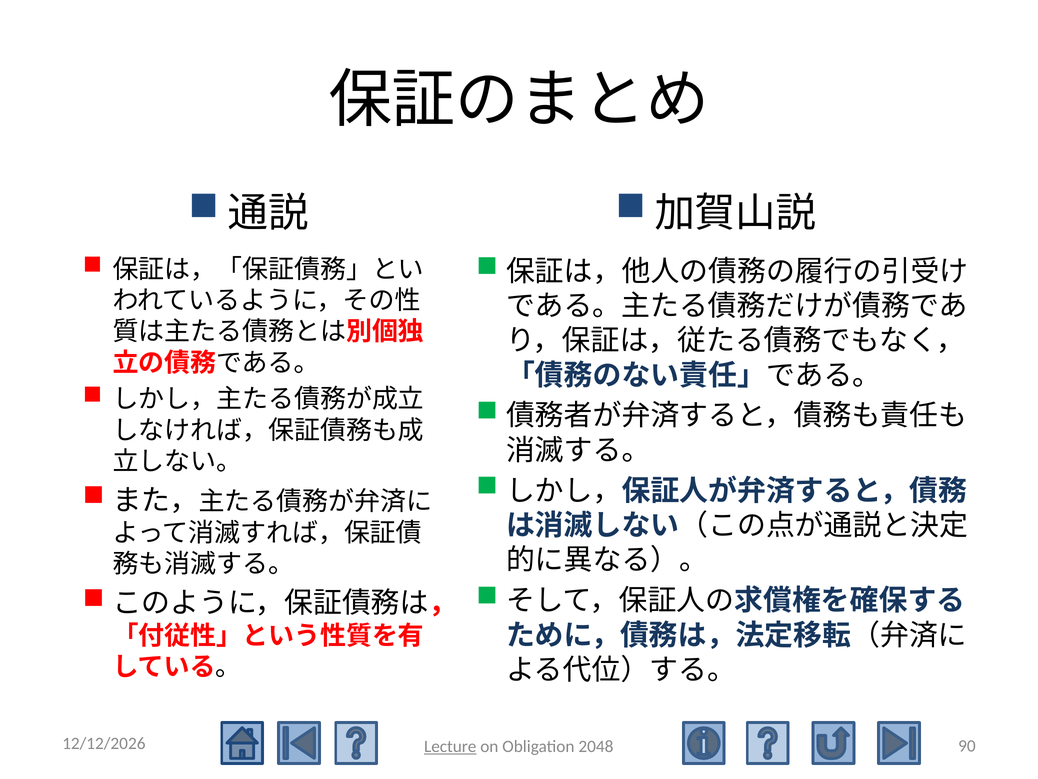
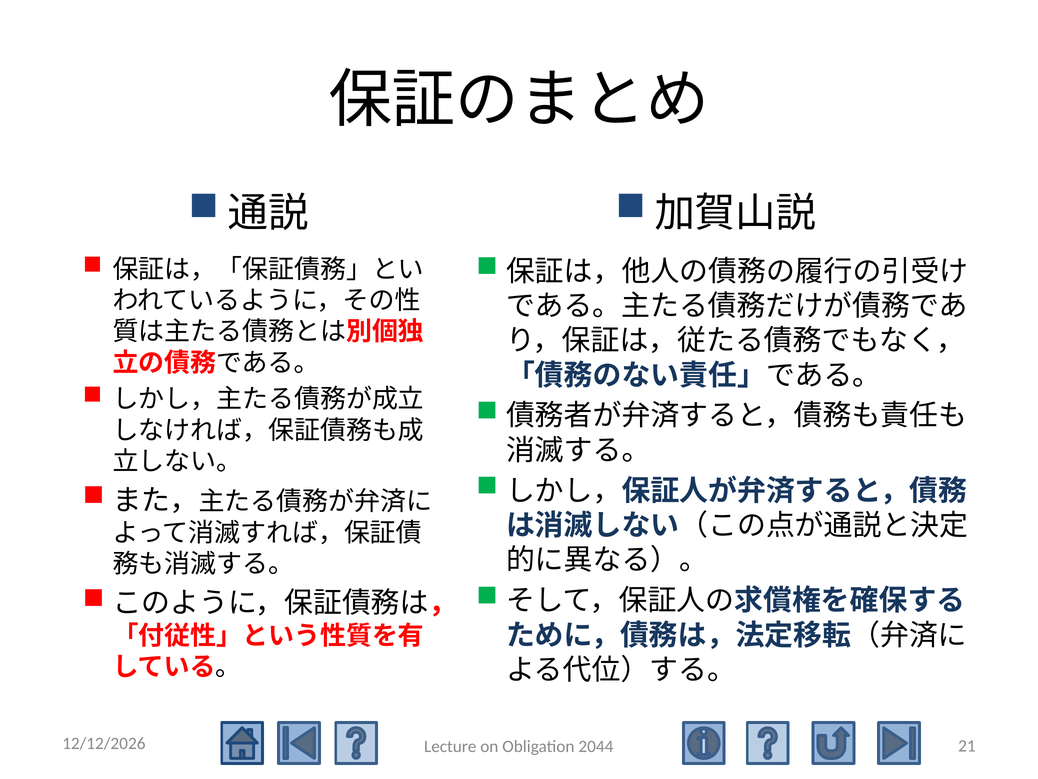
90: 90 -> 21 (967, 746)
Lecture underline: present -> none (450, 746)
2048: 2048 -> 2044 (596, 746)
